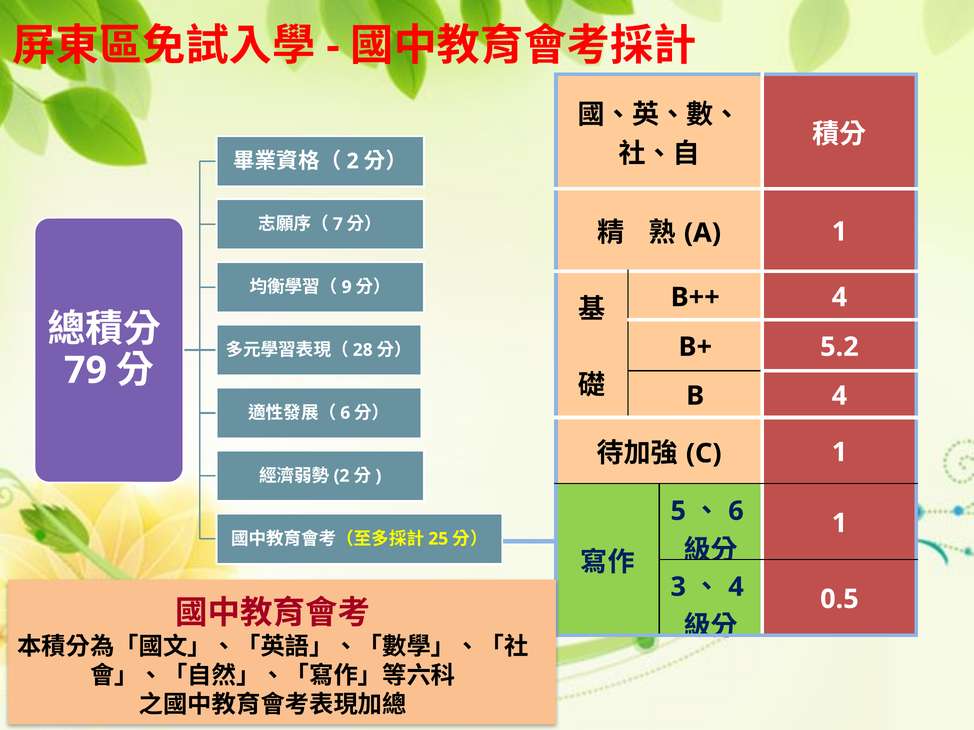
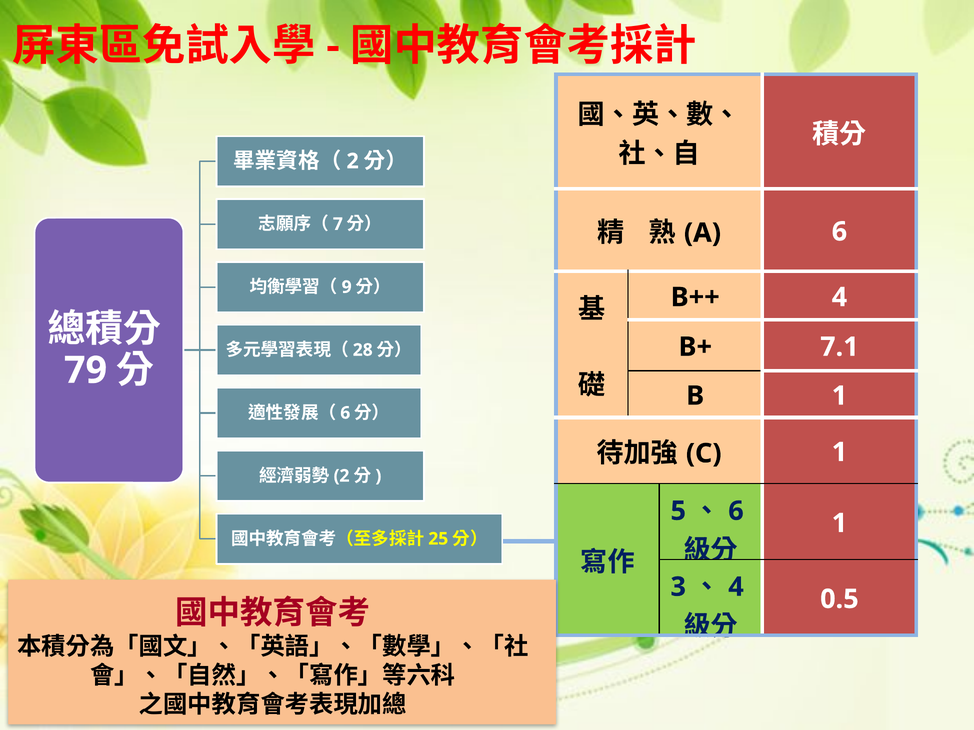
1: 1 -> 6 (839, 232)
5.2: 5.2 -> 7.1 (839, 347)
B 4: 4 -> 1 (839, 396)
